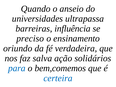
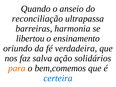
universidades: universidades -> reconciliação (37, 19)
influência: influência -> harmonia (72, 29)
preciso: preciso -> libertou (30, 38)
para colour: blue -> orange (17, 68)
